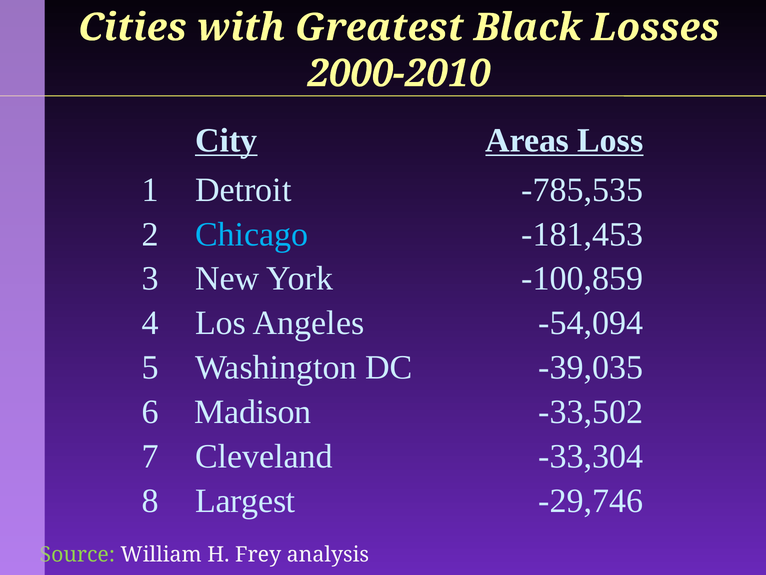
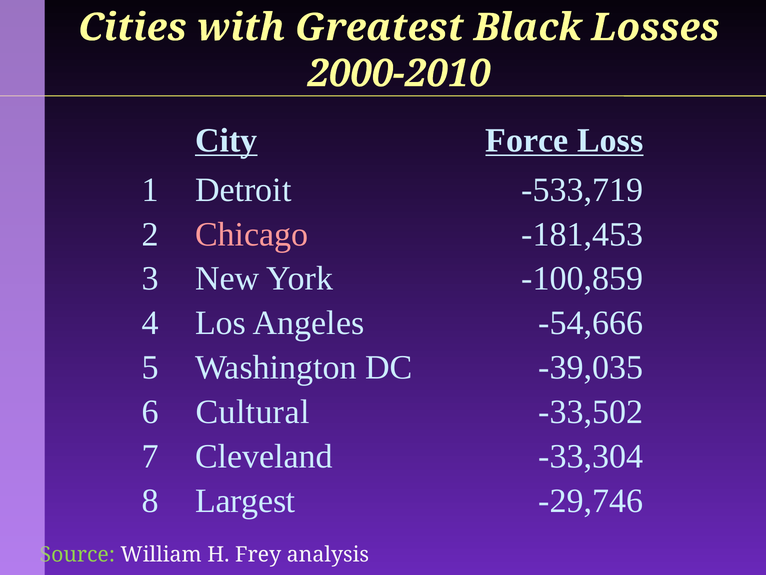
Areas: Areas -> Force (527, 140)
-785,535: -785,535 -> -533,719 (582, 190)
Chicago colour: light blue -> pink (252, 234)
-54,094: -54,094 -> -54,666 (591, 323)
Madison: Madison -> Cultural (253, 412)
